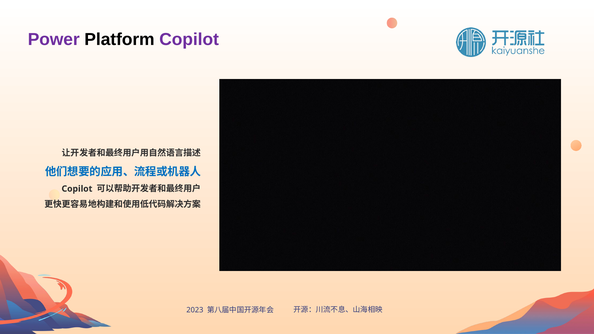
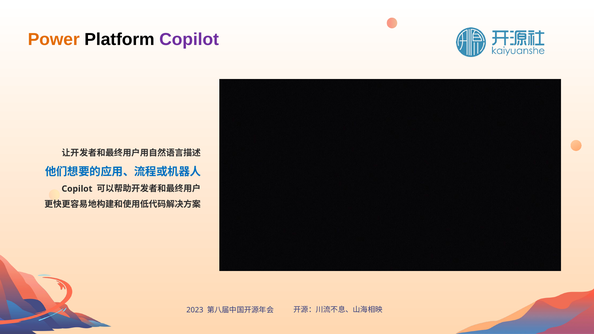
Power colour: purple -> orange (54, 39)
